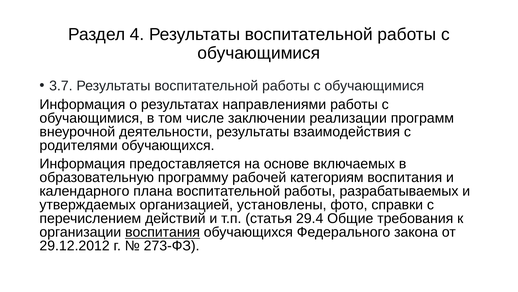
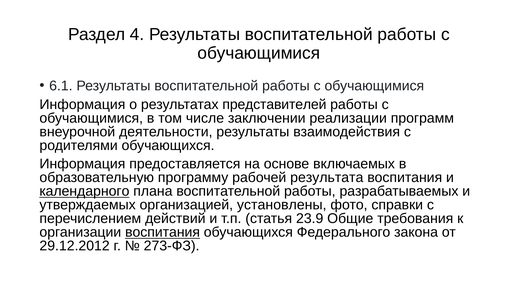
3.7: 3.7 -> 6.1 (61, 86)
направлениями: направлениями -> представителей (274, 104)
категориям: категориям -> результата (327, 177)
календарного underline: none -> present (84, 191)
29.4: 29.4 -> 23.9 (310, 218)
